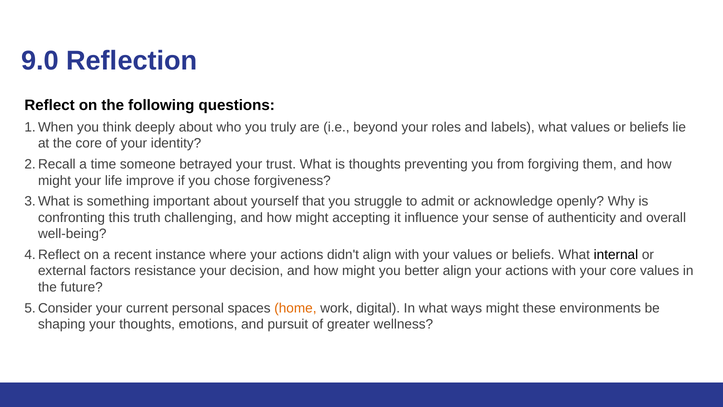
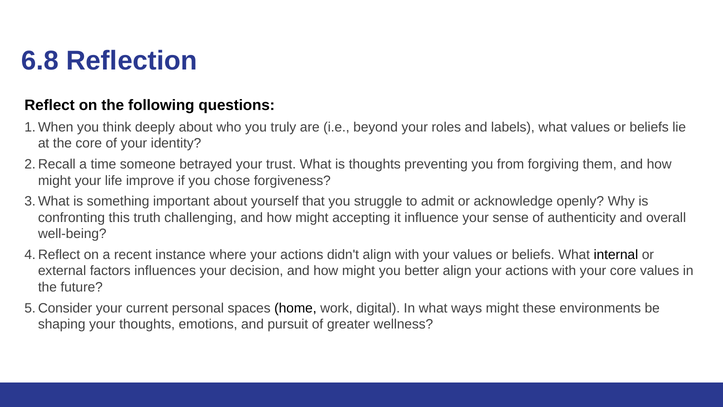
9.0: 9.0 -> 6.8 (40, 61)
resistance: resistance -> influences (165, 271)
home colour: orange -> black (295, 308)
